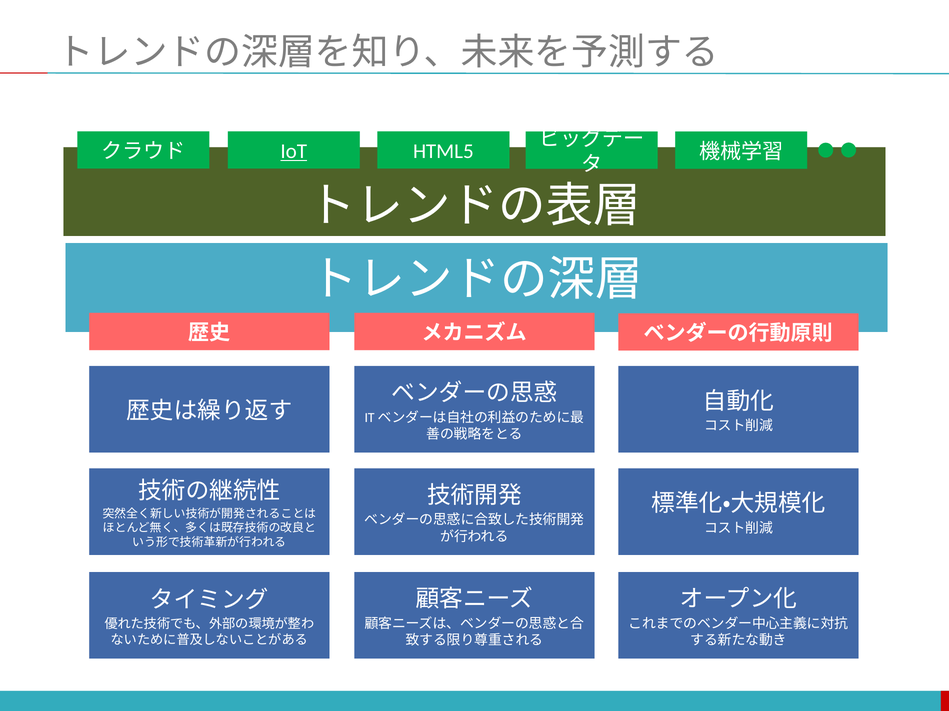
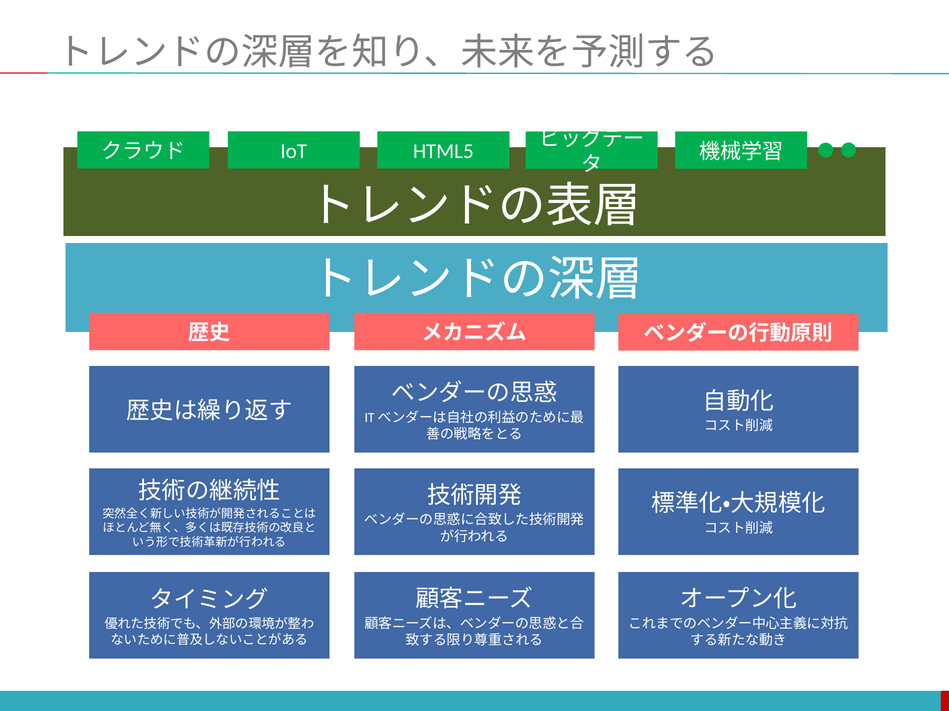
IoT underline: present -> none (294, 152)
